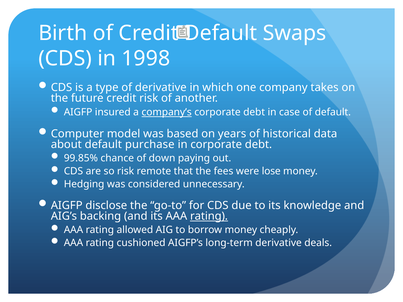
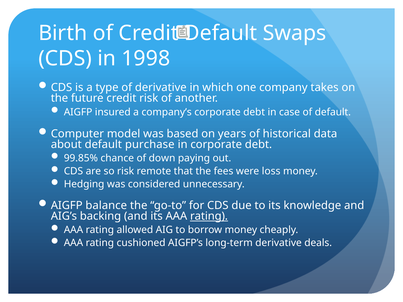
company’s underline: present -> none (167, 112)
lose: lose -> loss (271, 171)
disclose: disclose -> balance (106, 206)
